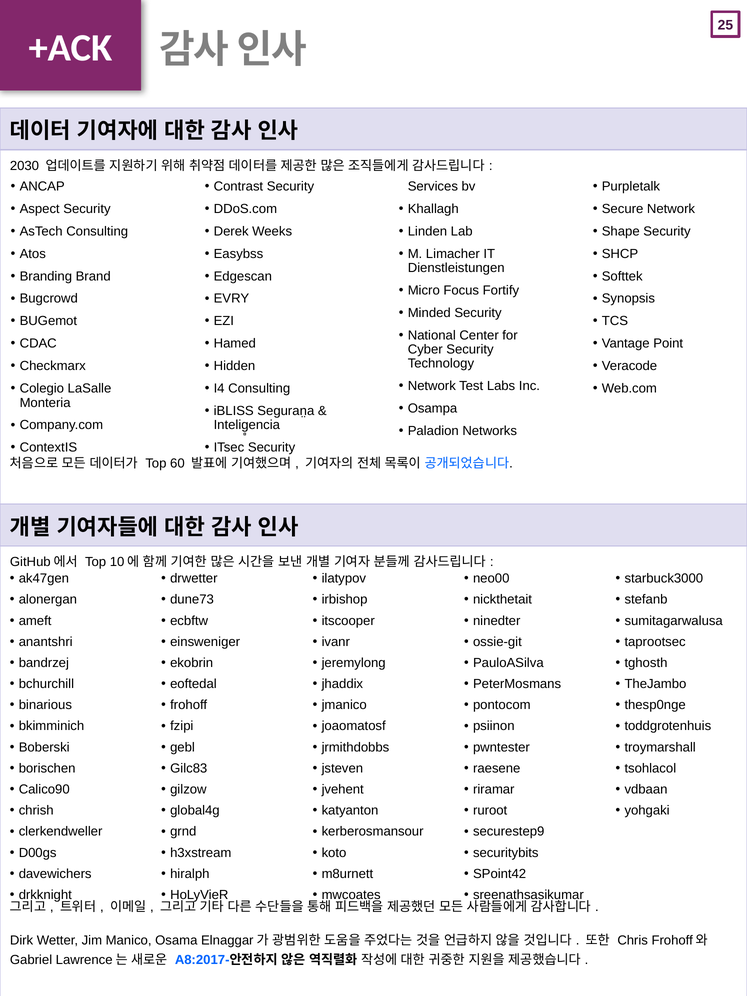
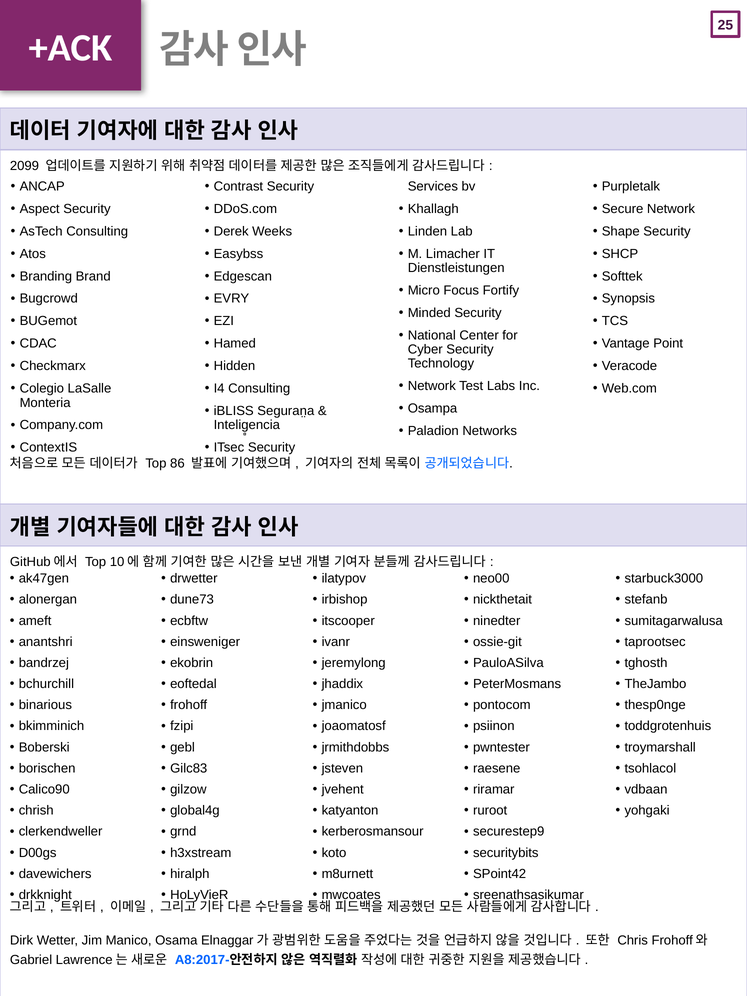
2030: 2030 -> 2099 (25, 166)
60: 60 -> 86 (177, 464)
